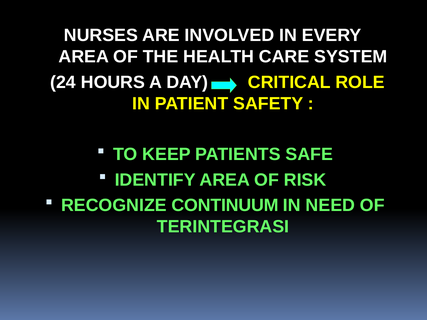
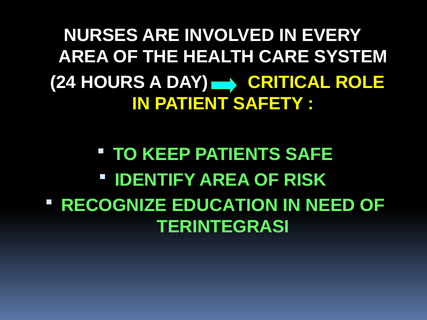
CONTINUUM: CONTINUUM -> EDUCATION (225, 206)
